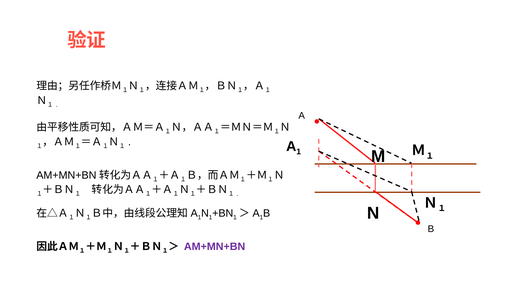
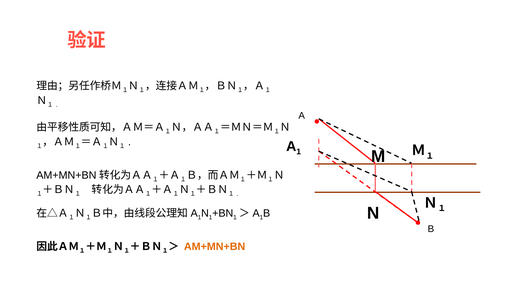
AM+MN+BN colour: purple -> orange (215, 246)
